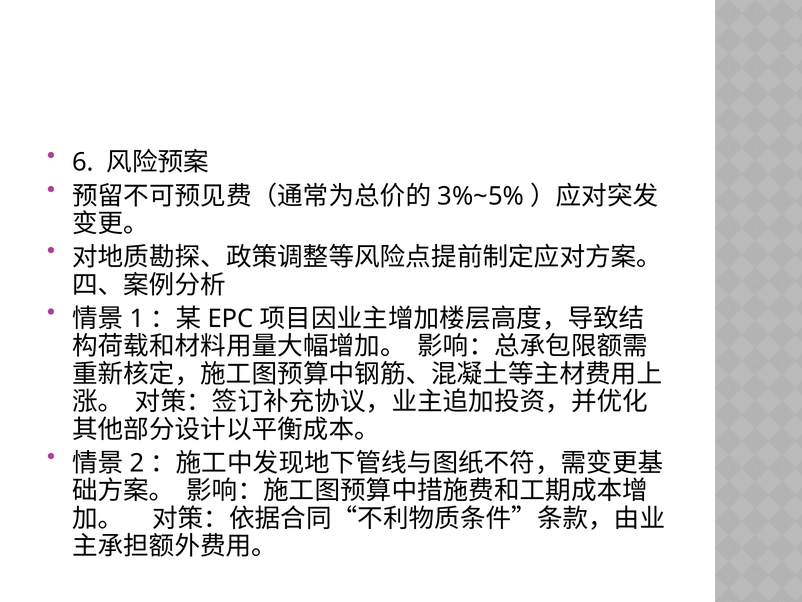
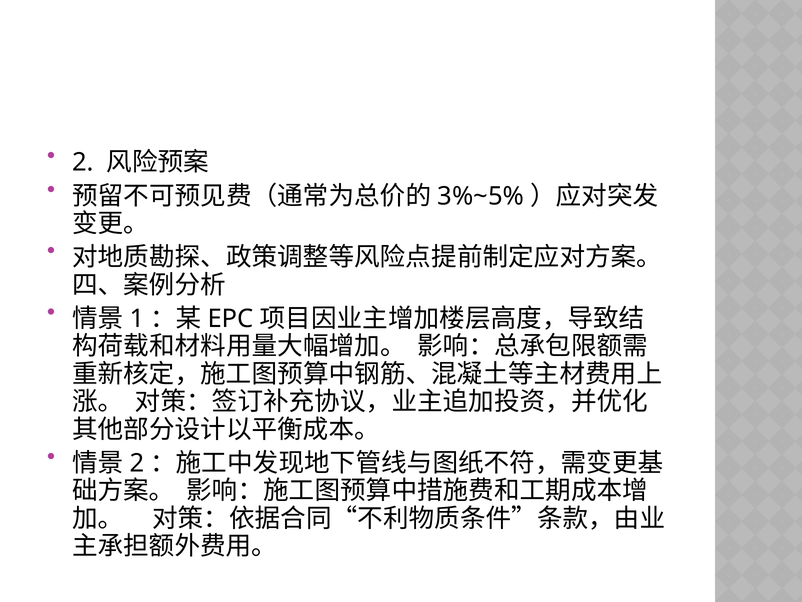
6: 6 -> 2 (83, 162)
